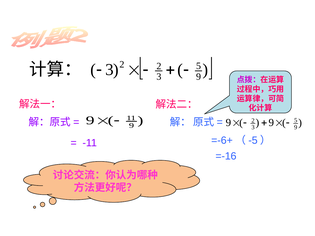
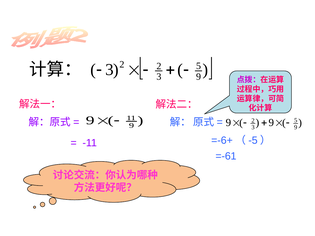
=-16: =-16 -> =-61 (226, 156)
